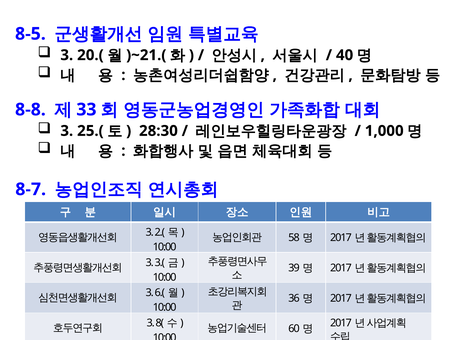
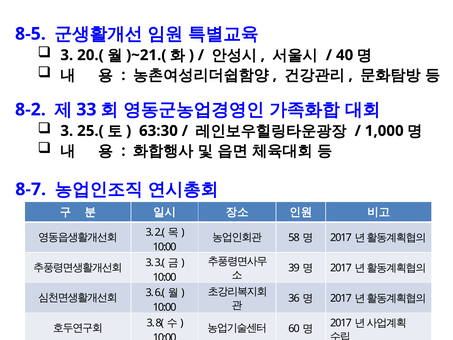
8-8: 8-8 -> 8-2 (30, 110)
28:30: 28:30 -> 63:30 (158, 131)
